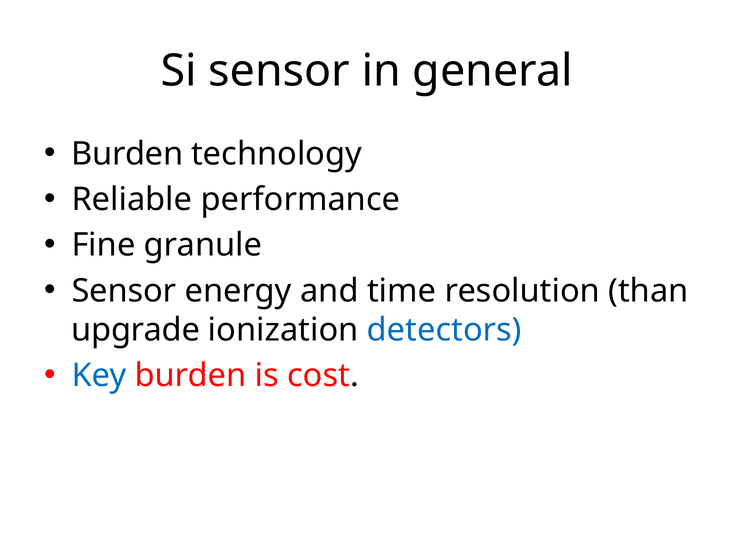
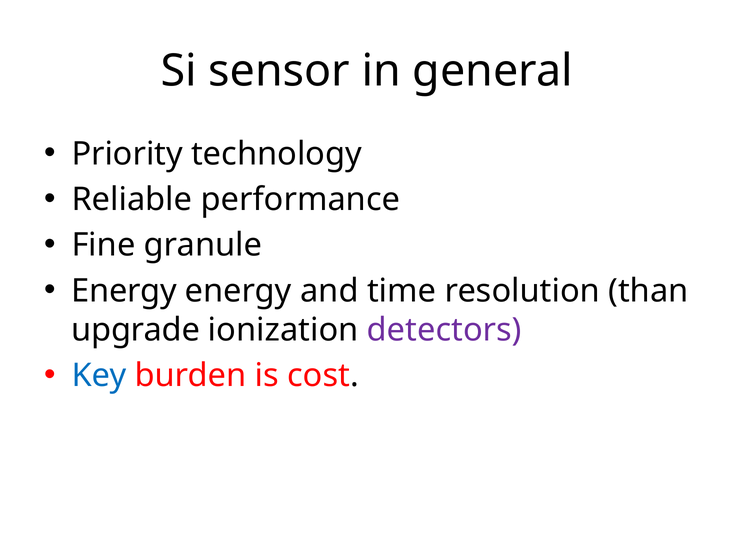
Burden: Burden -> Priority (127, 154)
Sensor: Sensor -> Energy (124, 291)
detectors colour: blue -> purple (444, 330)
